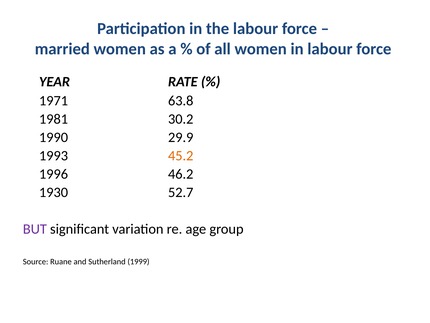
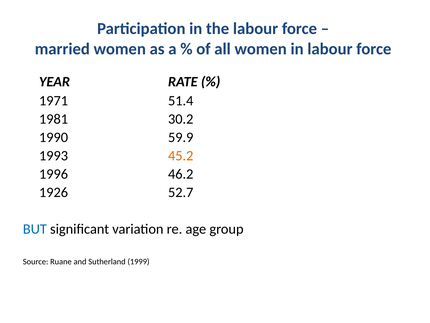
63.8: 63.8 -> 51.4 (181, 101)
29.9: 29.9 -> 59.9 (181, 137)
1930: 1930 -> 1926 (54, 192)
BUT colour: purple -> blue (35, 229)
